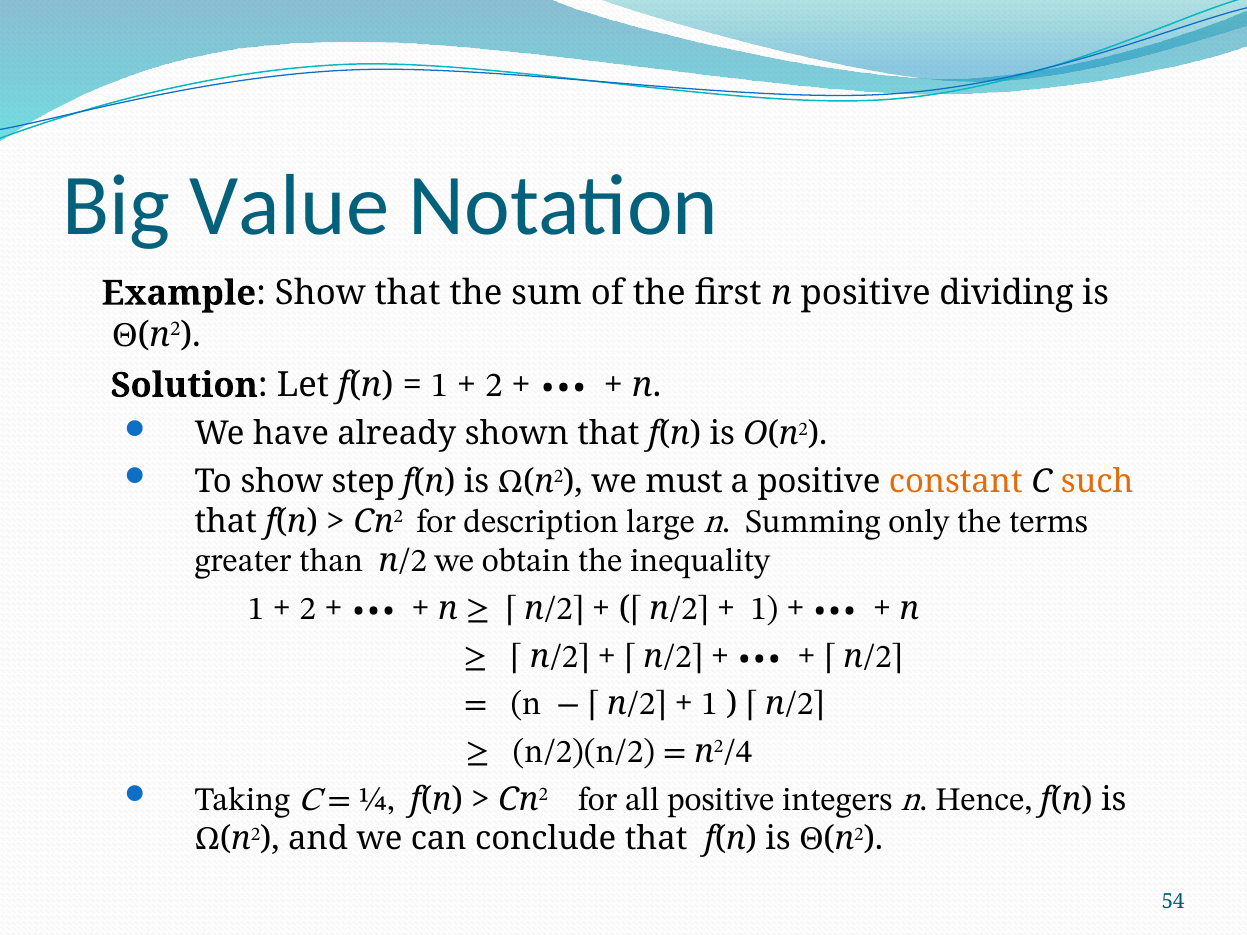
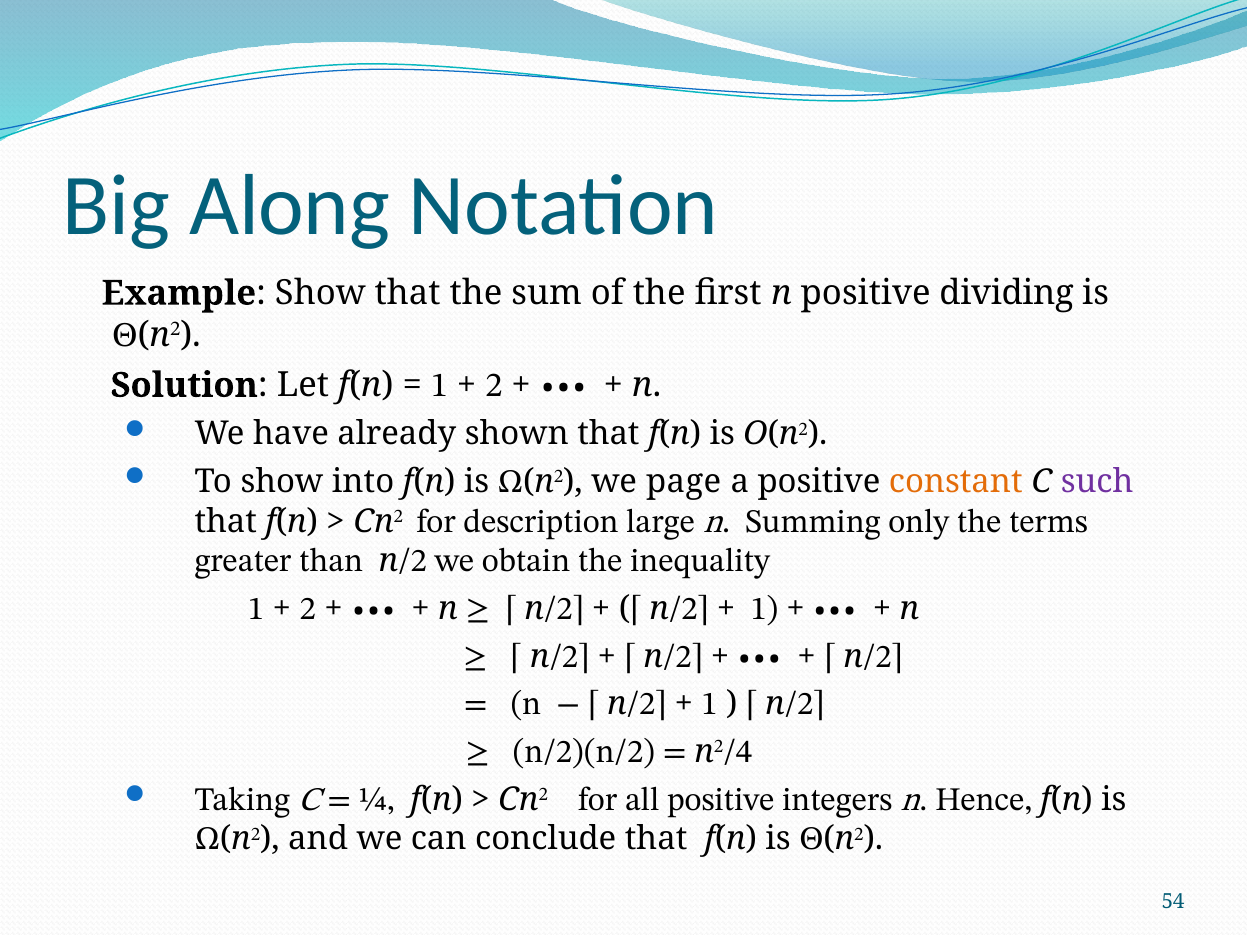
Value: Value -> Along (290, 206)
step: step -> into (363, 482)
must: must -> page (684, 482)
such colour: orange -> purple (1097, 482)
